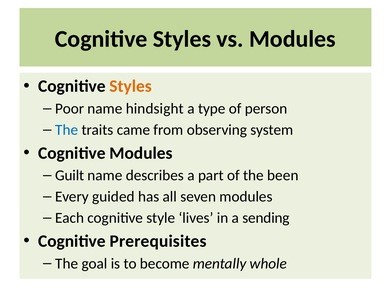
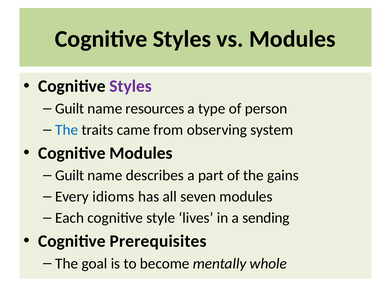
Styles colour: orange -> purple (131, 86)
Poor: Poor -> Guilt (70, 109)
hindsight: hindsight -> resources (155, 109)
been: been -> gains (283, 176)
guided: guided -> idioms (113, 197)
